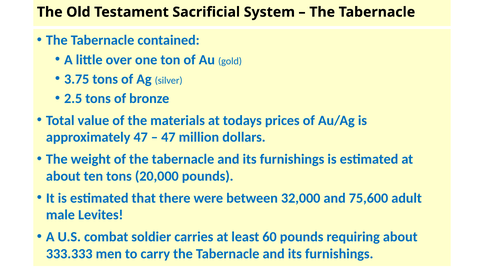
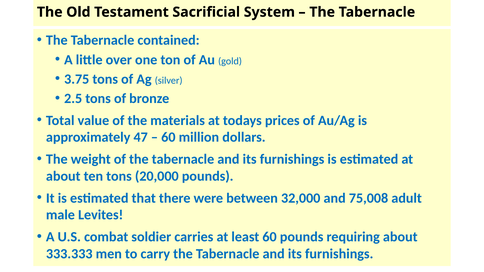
47: 47 -> 60 (168, 137)
75,600: 75,600 -> 75,008 (369, 198)
